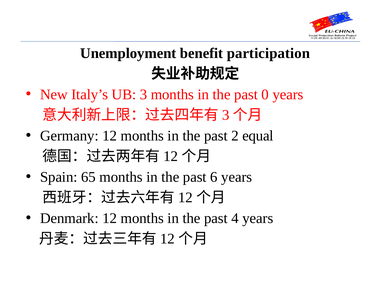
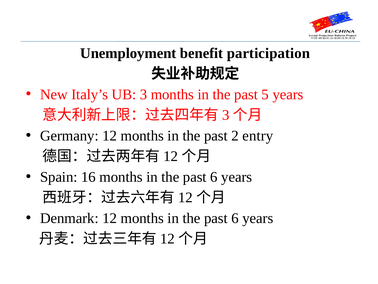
0: 0 -> 5 (265, 94)
equal: equal -> entry (258, 135)
65: 65 -> 16 (88, 177)
4: 4 -> 6 (235, 218)
